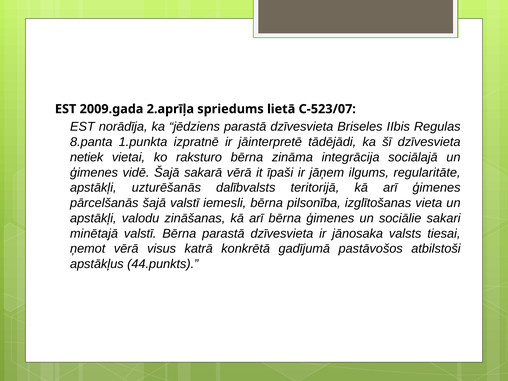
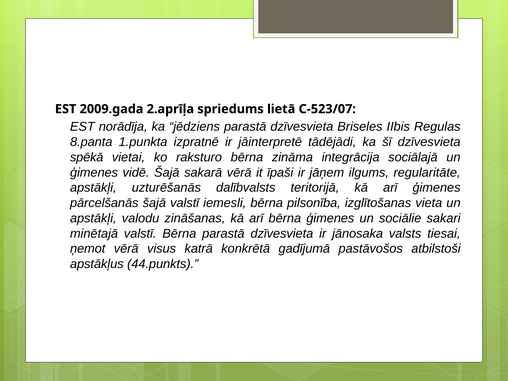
netiek: netiek -> spēkā (87, 157)
